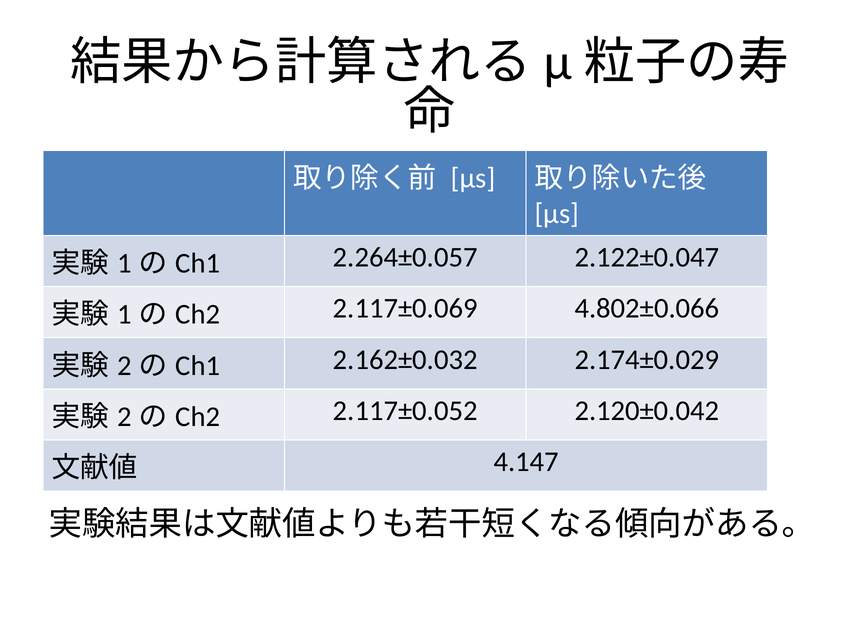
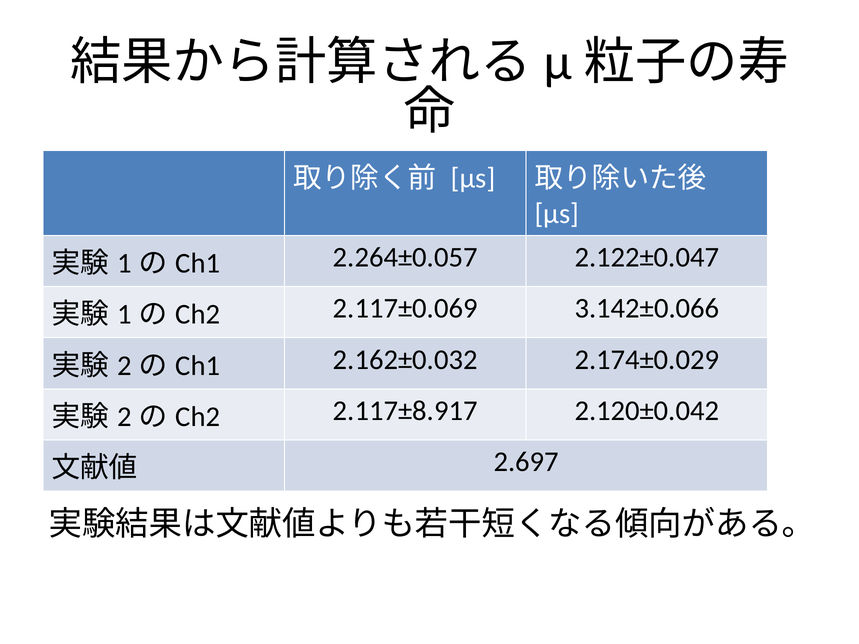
4.802±0.066: 4.802±0.066 -> 3.142±0.066 (647, 309)
2.117±0.052: 2.117±0.052 -> 2.117±8.917 (405, 411)
4.147: 4.147 -> 2.697 (526, 462)
